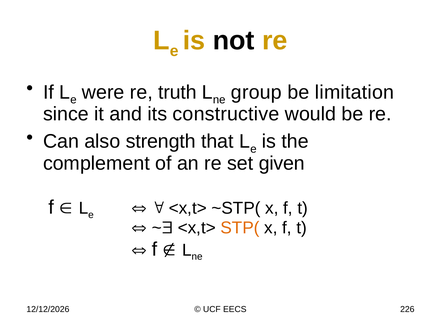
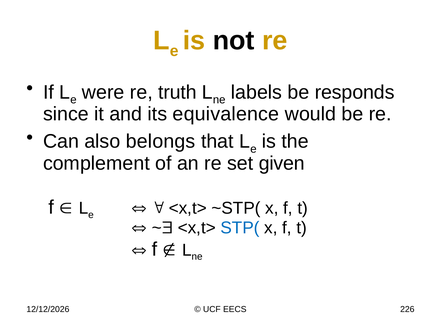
group: group -> labels (256, 92)
limitation: limitation -> responds (355, 92)
constructive: constructive -> equivalence (226, 114)
strength: strength -> belongs (161, 141)
STP( colour: orange -> blue (240, 227)
